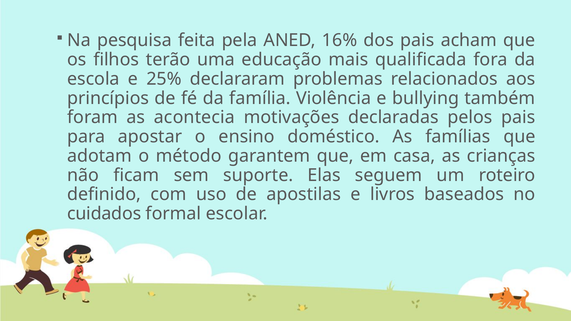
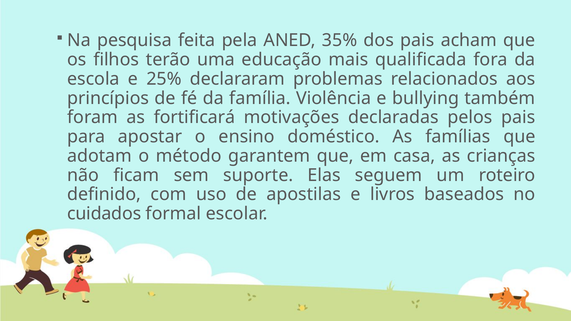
16%: 16% -> 35% (340, 40)
acontecia: acontecia -> fortificará (194, 117)
